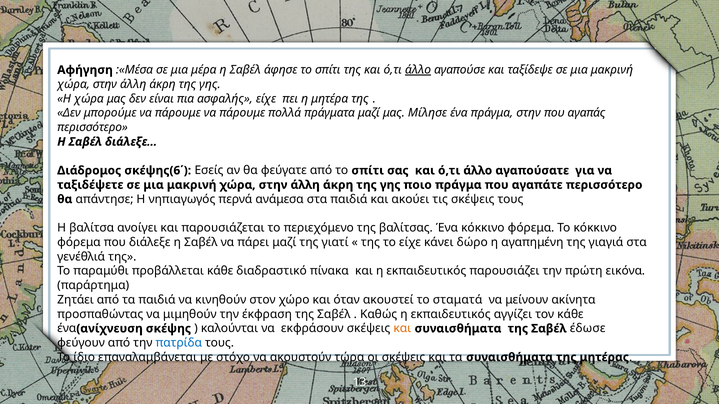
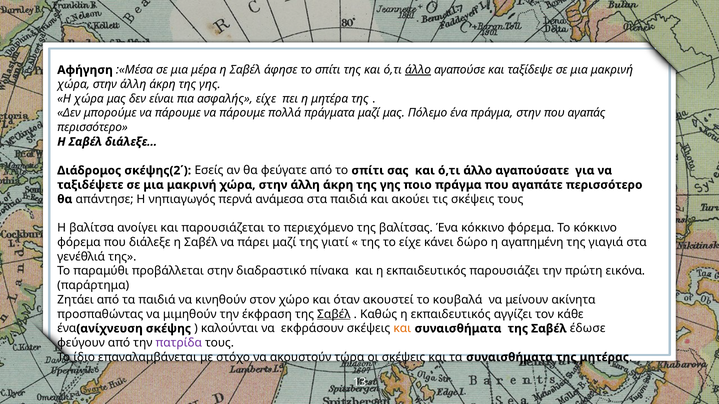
Μίλησε: Μίλησε -> Πόλεμο (428, 113)
σκέψης(6΄: σκέψης(6΄ -> σκέψης(2΄ (158, 171)
προβάλλεται κάθε: κάθε -> στην (220, 271)
σταματά: σταματά -> κουβαλά (458, 300)
Σαβέλ underline: none -> present (334, 314)
πατρίδα colour: blue -> purple (179, 343)
